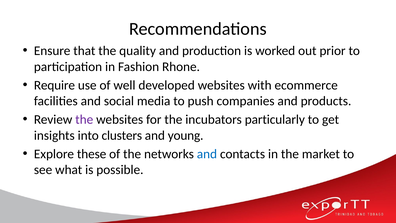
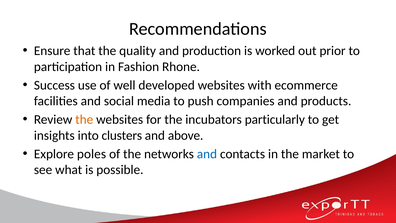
Require: Require -> Success (54, 85)
the colour: purple -> orange (84, 119)
young: young -> above (186, 135)
these: these -> poles (92, 154)
